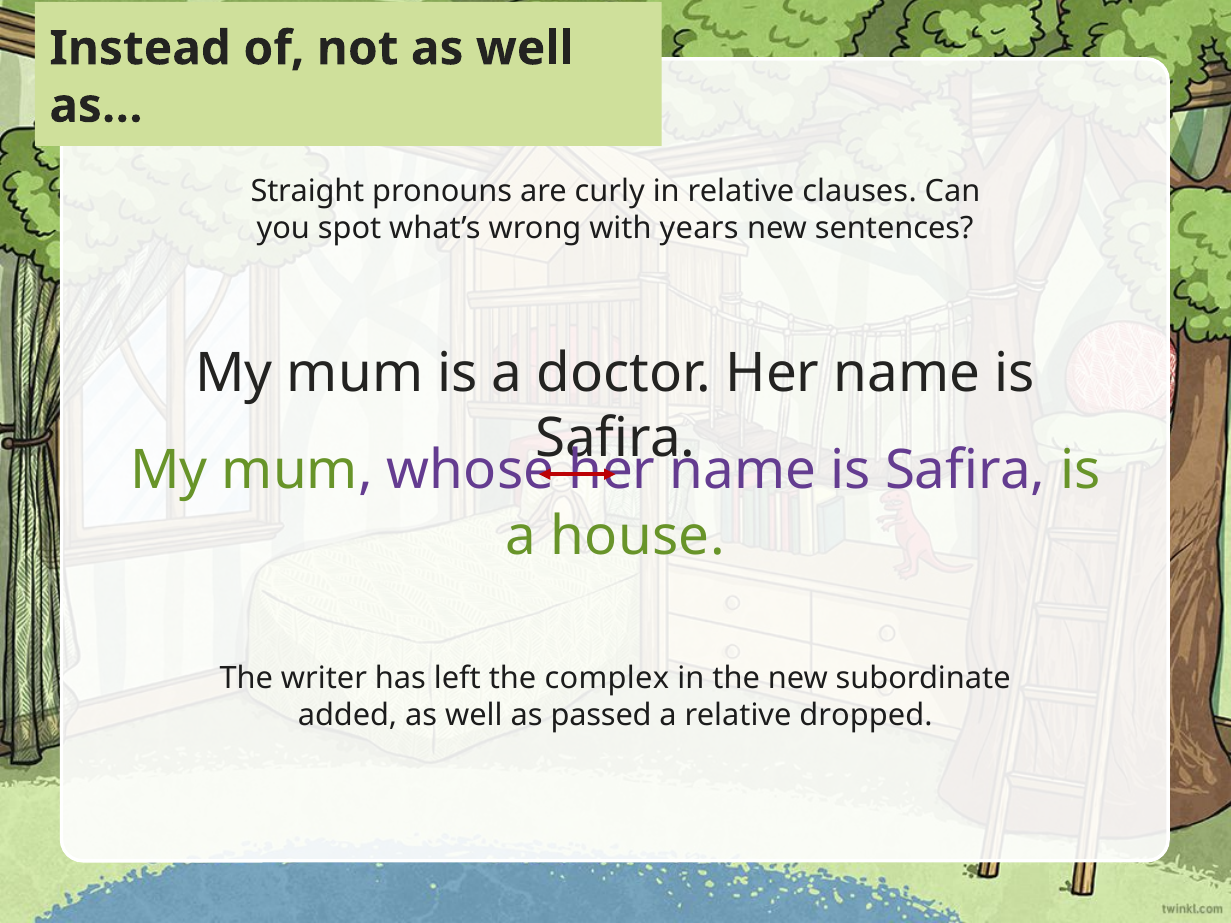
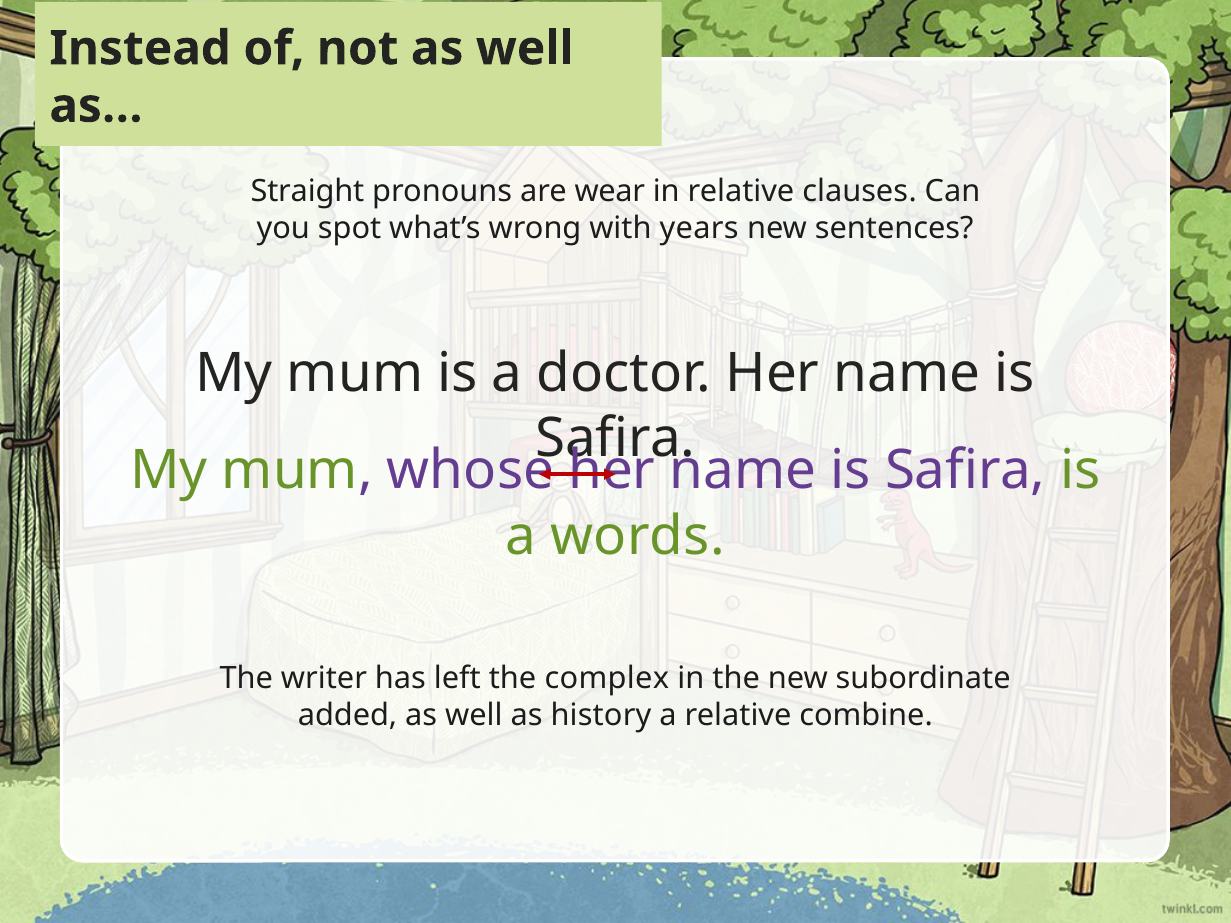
curly: curly -> wear (610, 191)
house: house -> words (638, 536)
passed: passed -> history (601, 715)
dropped: dropped -> combine (866, 715)
